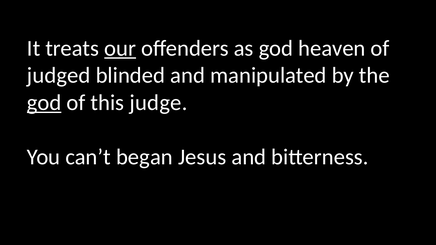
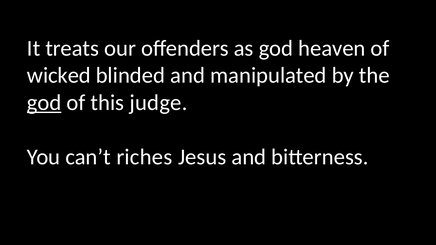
our underline: present -> none (120, 48)
judged: judged -> wicked (59, 76)
began: began -> riches (144, 157)
